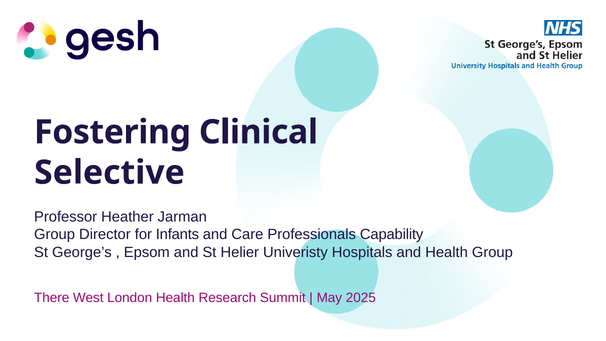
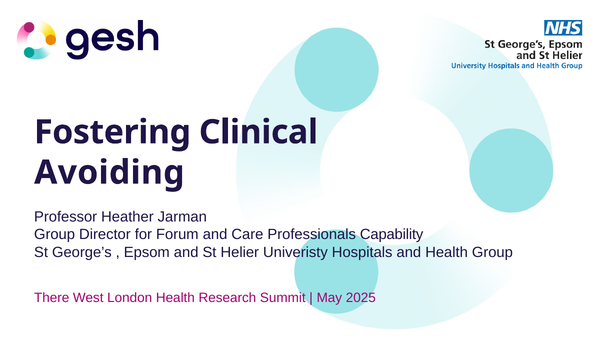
Selective: Selective -> Avoiding (109, 173)
Infants: Infants -> Forum (177, 234)
